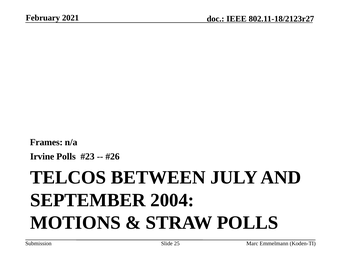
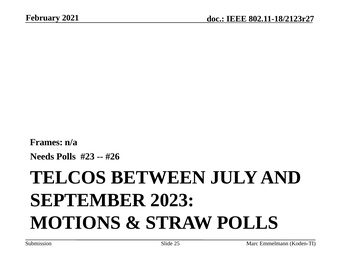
Irvine: Irvine -> Needs (42, 156)
2004: 2004 -> 2023 (172, 200)
